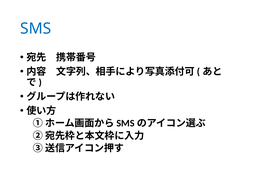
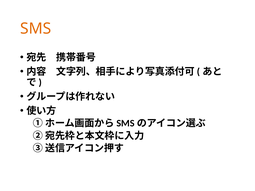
SMS colour: blue -> orange (36, 29)
